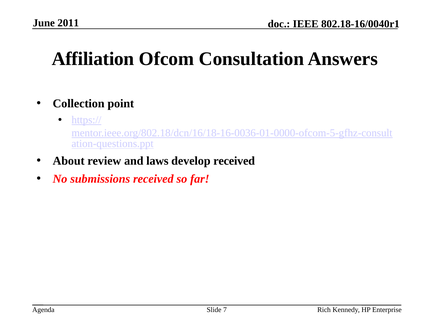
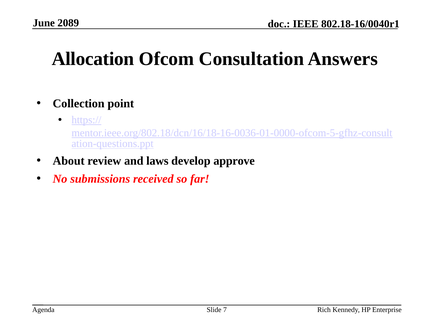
2011: 2011 -> 2089 (68, 23)
Affiliation: Affiliation -> Allocation (93, 59)
develop received: received -> approve (234, 161)
